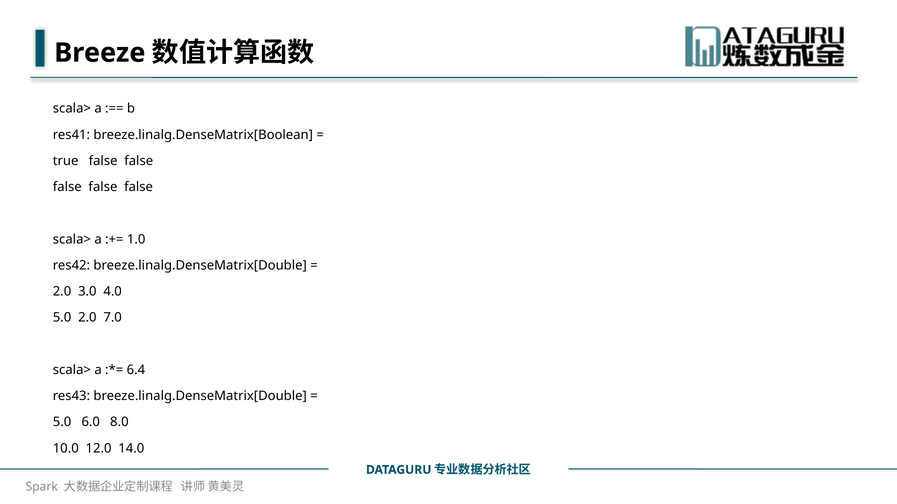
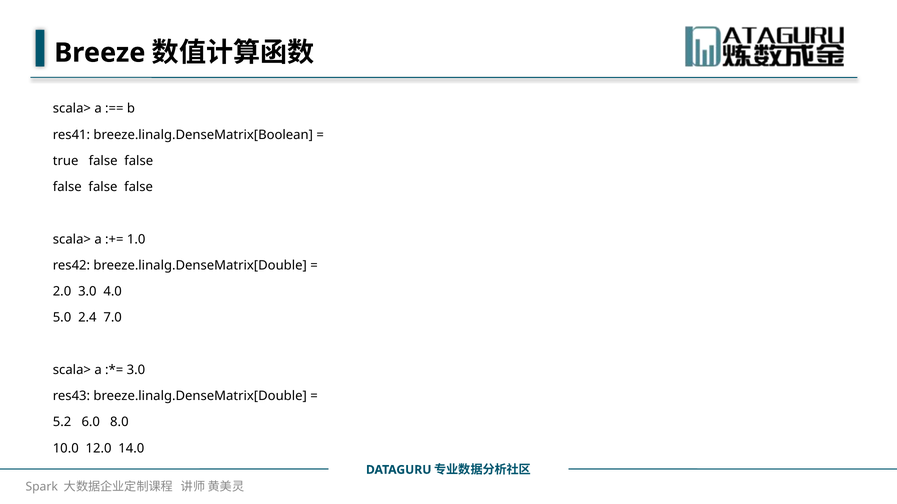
5.0 2.0: 2.0 -> 2.4 (87, 318)
6.4: 6.4 -> 3.0 (136, 370)
5.0: 5.0 -> 5.2 (62, 422)
